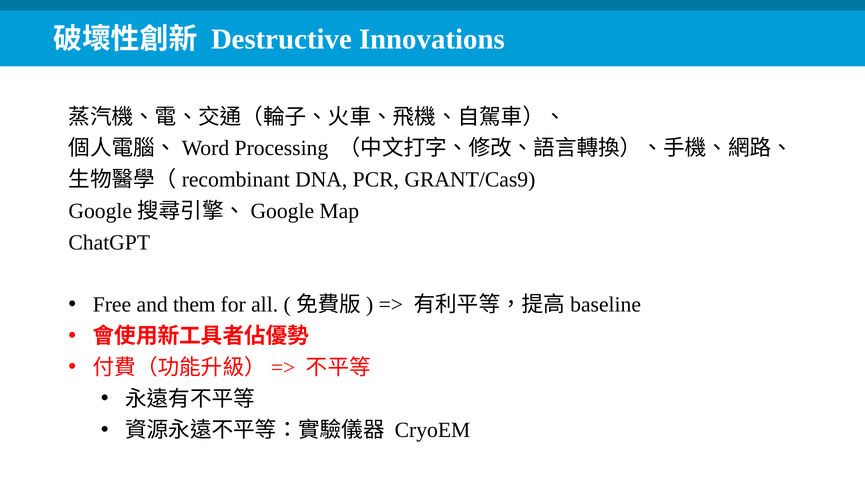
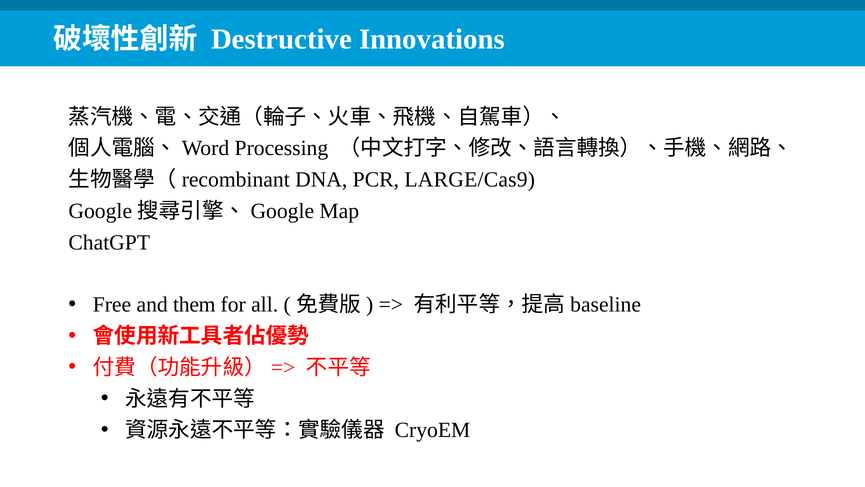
GRANT/Cas9: GRANT/Cas9 -> LARGE/Cas9 (470, 180)
